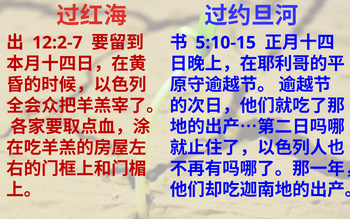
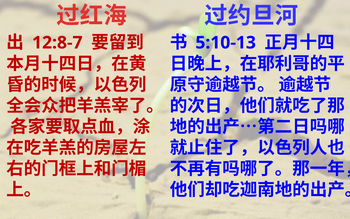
12:2-7: 12:2-7 -> 12:8-7 (57, 43)
5:10-15: 5:10-15 -> 5:10-13 (226, 43)
